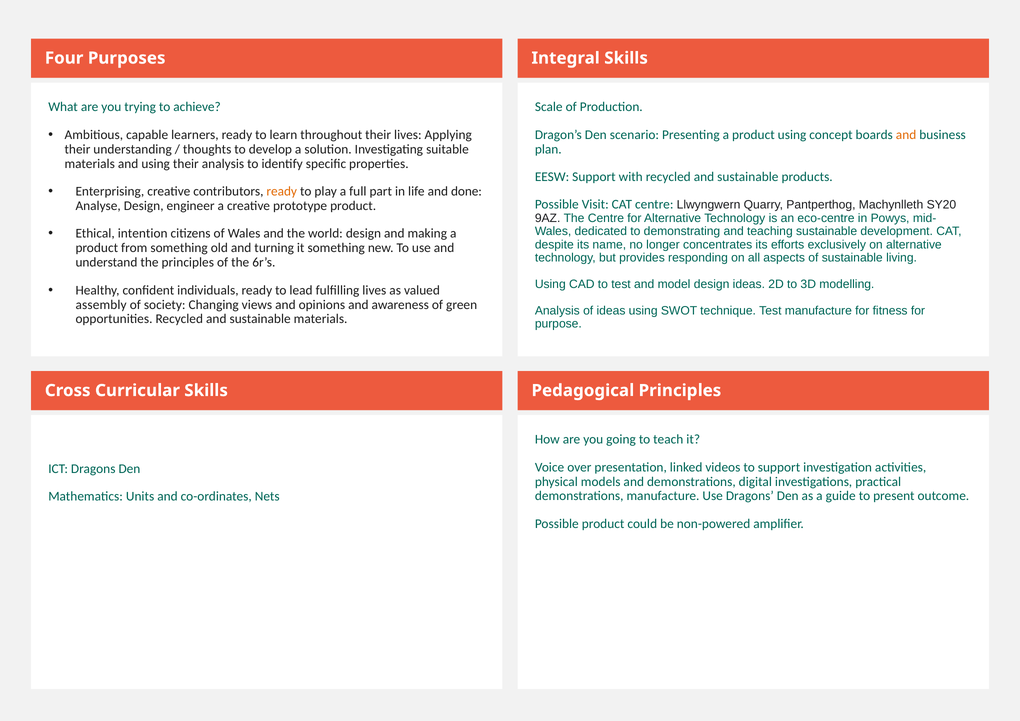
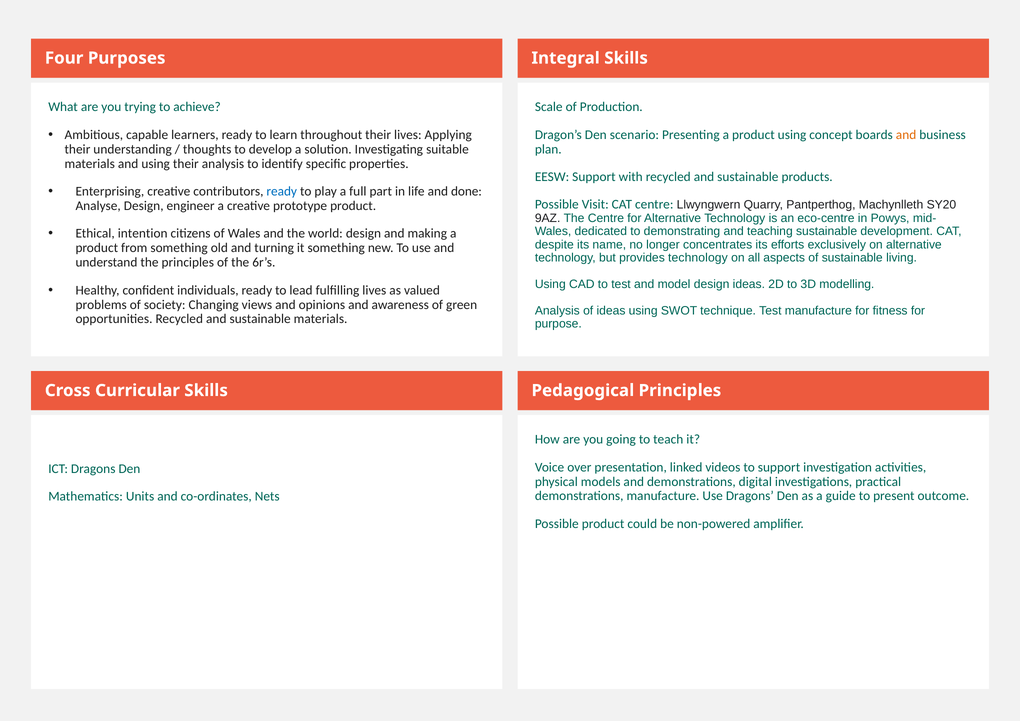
ready colour: orange -> blue (282, 191)
provides responding: responding -> technology (698, 258)
assembly: assembly -> problems (101, 305)
